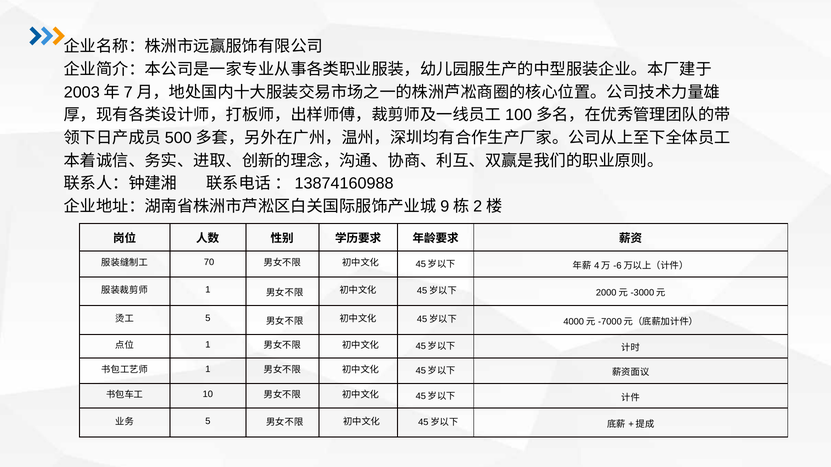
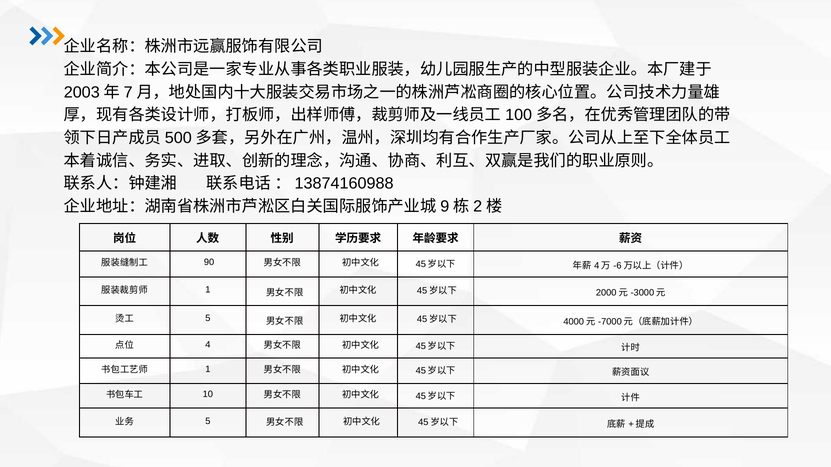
70: 70 -> 90 (209, 263)
1: 1 -> 4 (208, 345)
